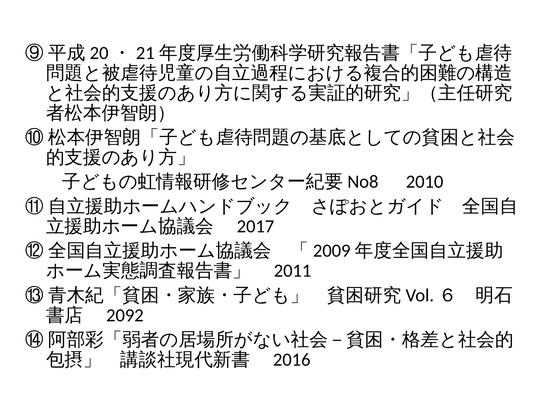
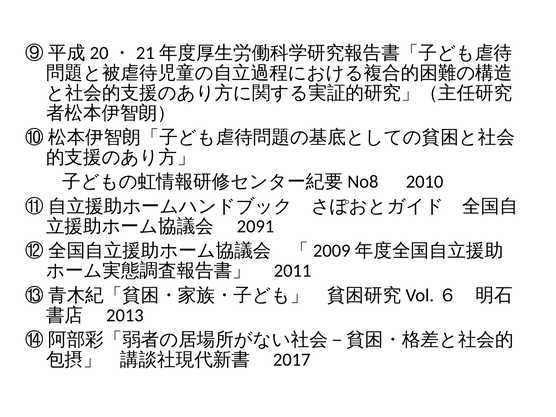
2017: 2017 -> 2091 (256, 226)
2092: 2092 -> 2013 (125, 315)
2016: 2016 -> 2017 (292, 360)
